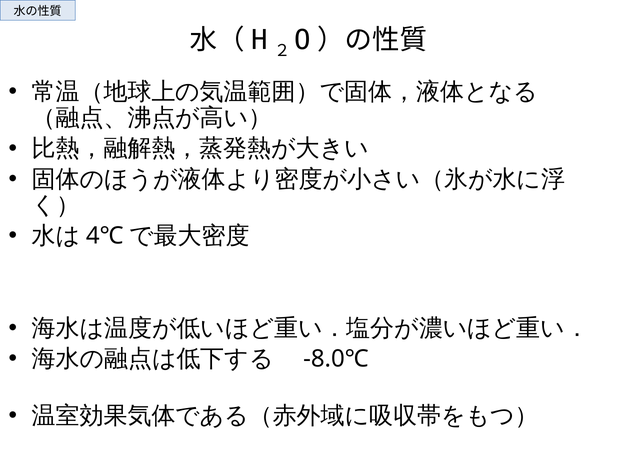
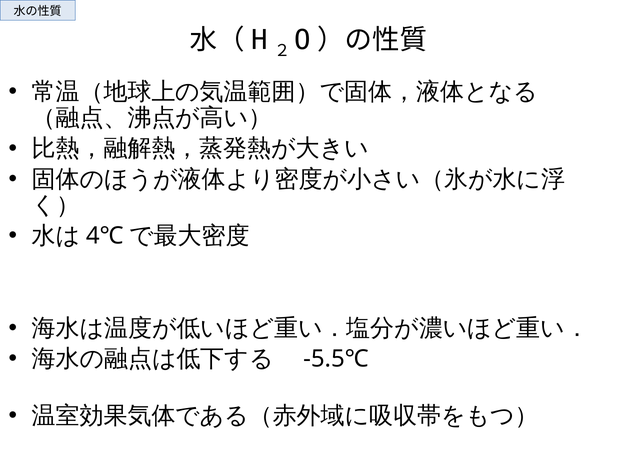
-8.0℃: -8.0℃ -> -5.5℃ (336, 359)
